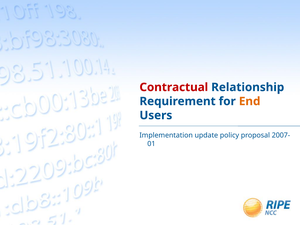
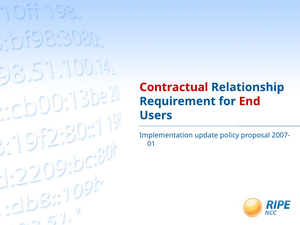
End colour: orange -> red (250, 101)
